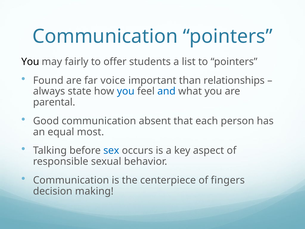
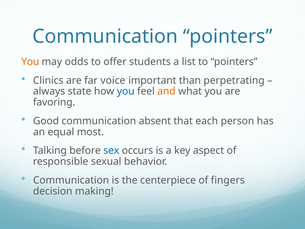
You colour: black -> orange (30, 62)
fairly: fairly -> odds (77, 62)
Found: Found -> Clinics (48, 80)
relationships: relationships -> perpetrating (234, 80)
and colour: blue -> orange (166, 91)
parental: parental -> favoring (54, 102)
